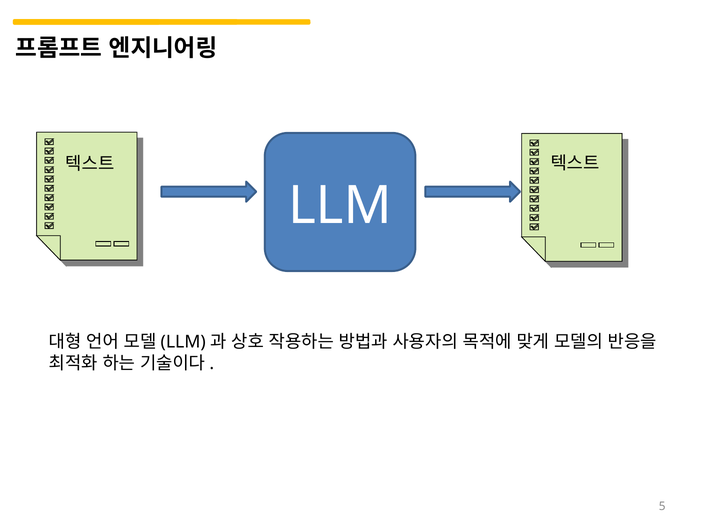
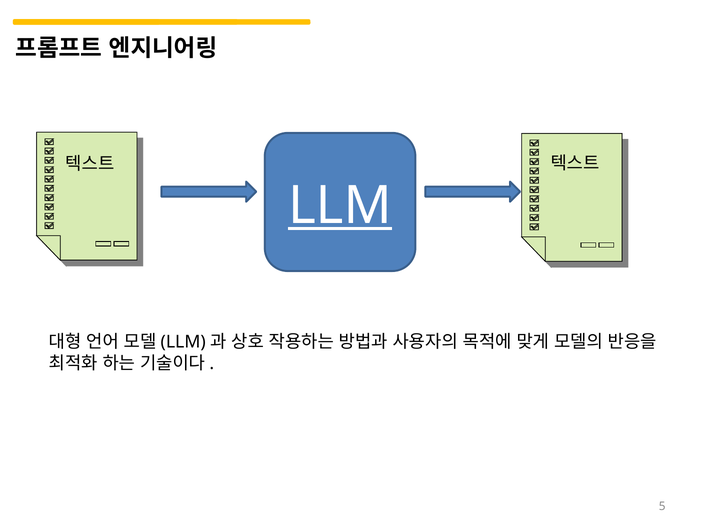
LLM underline: none -> present (340, 206)
